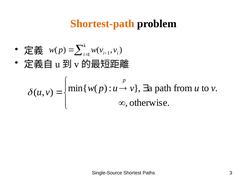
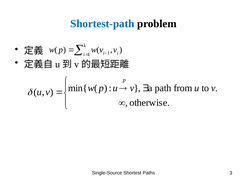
Shortest-path colour: orange -> blue (102, 24)
